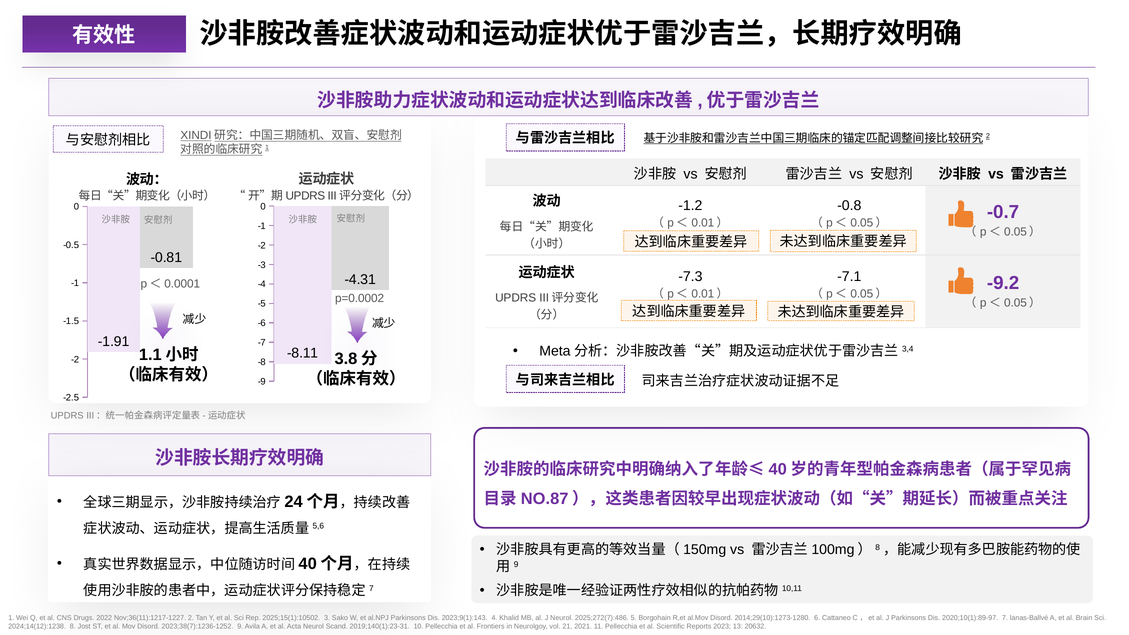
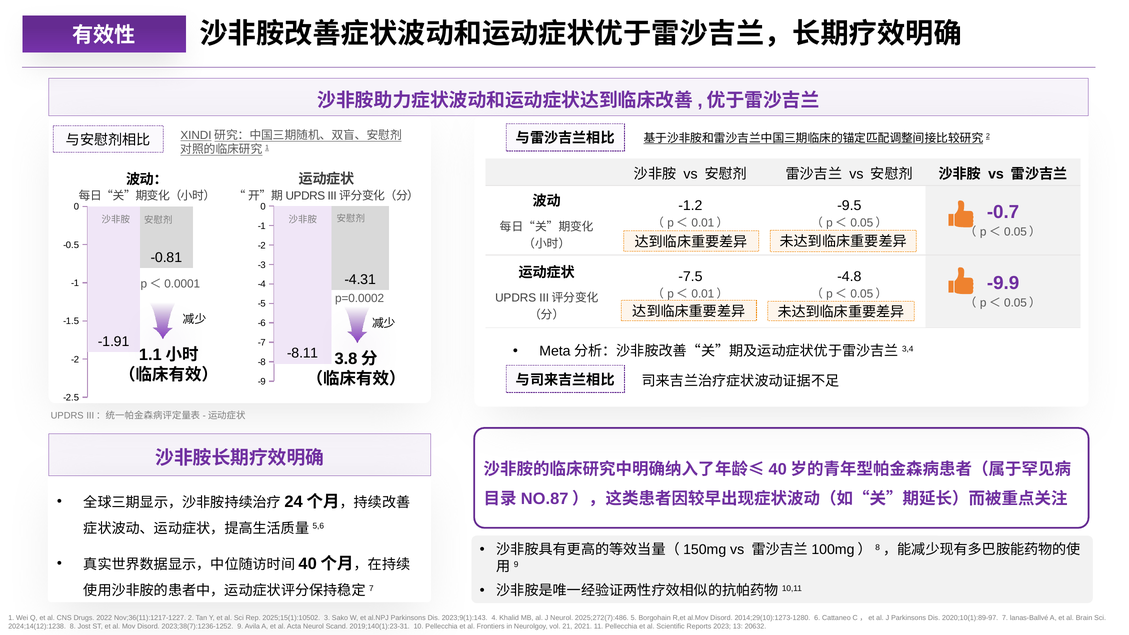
-0.8: -0.8 -> -9.5 (849, 205)
-7.3: -7.3 -> -7.5 (690, 277)
-7.1: -7.1 -> -4.8 (849, 277)
-9.2: -9.2 -> -9.9 (1003, 283)
